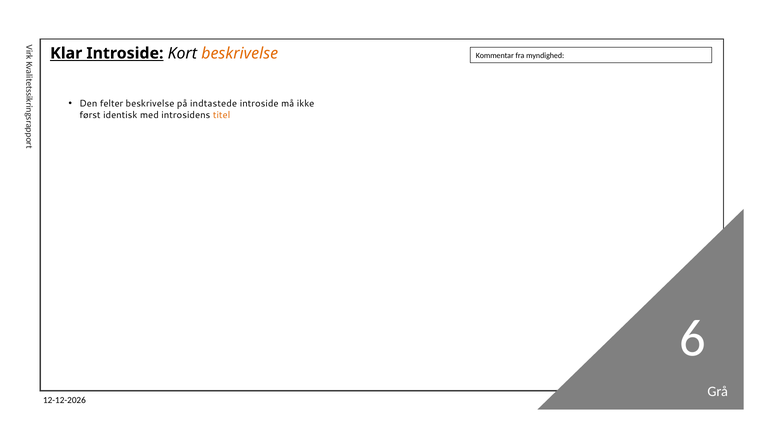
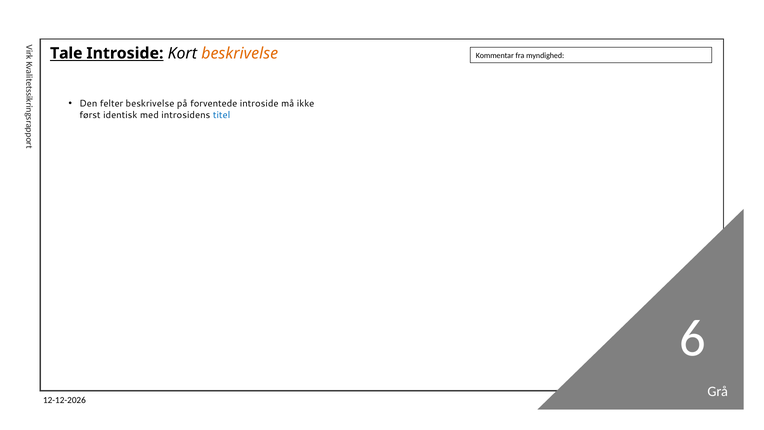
Klar: Klar -> Tale (66, 53)
indtastede: indtastede -> forventede (214, 104)
titel colour: orange -> blue (222, 115)
